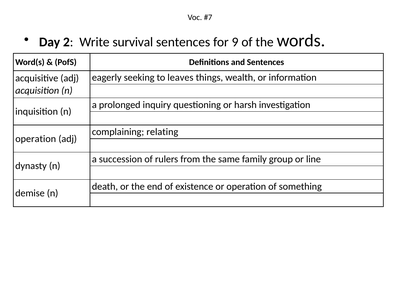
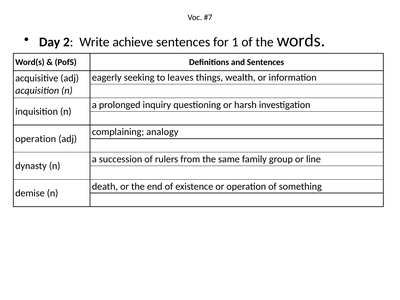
survival: survival -> achieve (133, 42)
9: 9 -> 1 (235, 42)
relating: relating -> analogy (162, 132)
